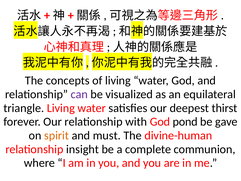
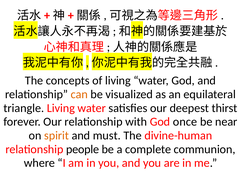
can colour: purple -> orange (79, 94)
pond: pond -> once (185, 122)
gave: gave -> near (226, 122)
insight: insight -> people (83, 149)
